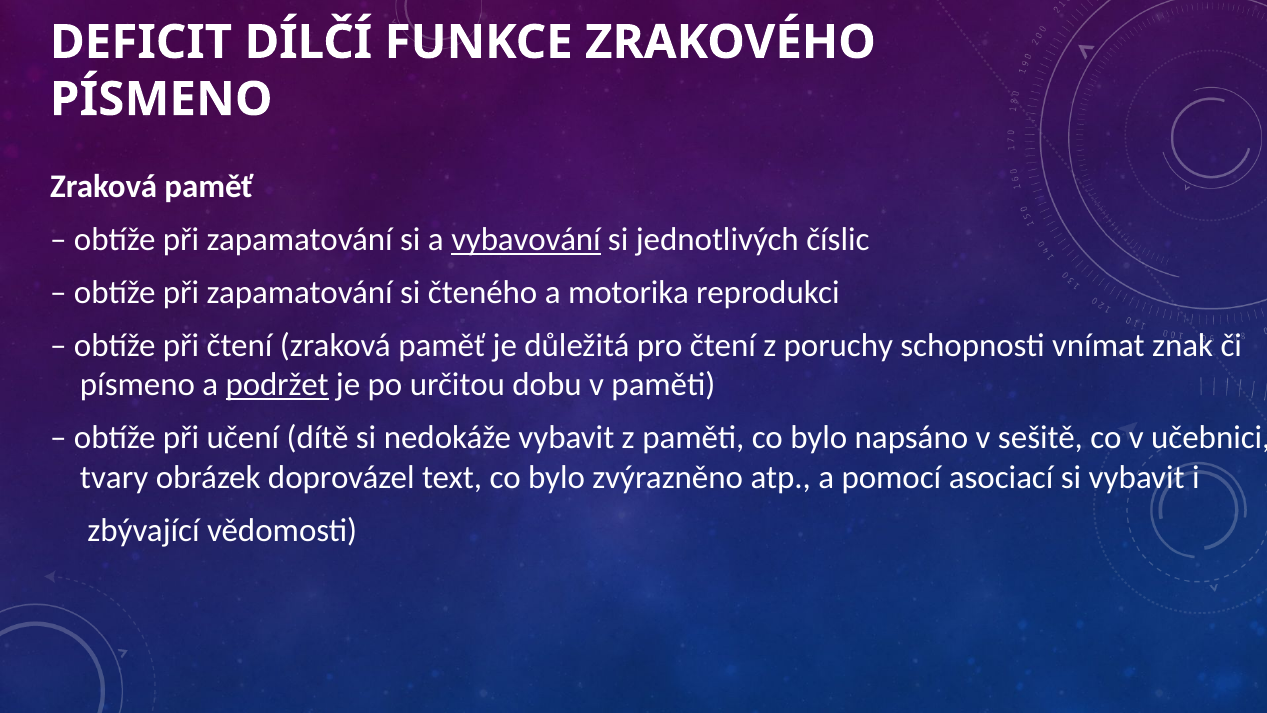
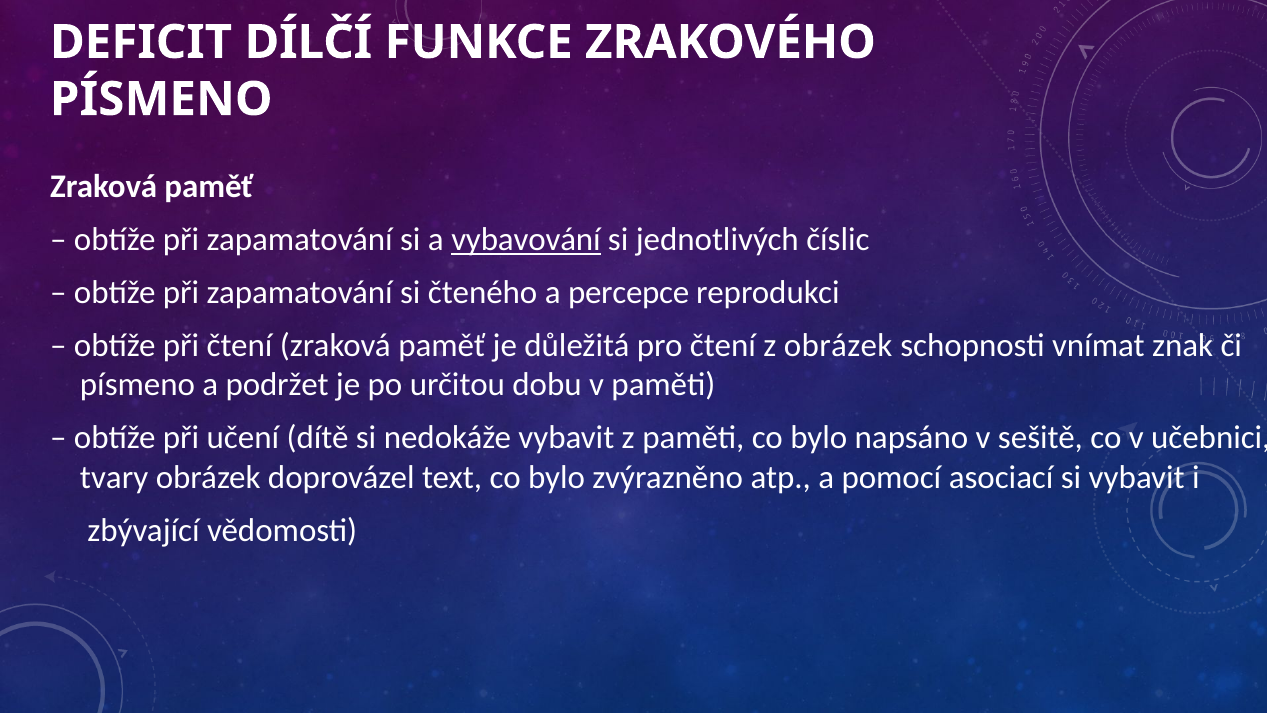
motorika: motorika -> percepce (629, 292)
z poruchy: poruchy -> obrázek (838, 345)
podržet underline: present -> none (277, 385)
